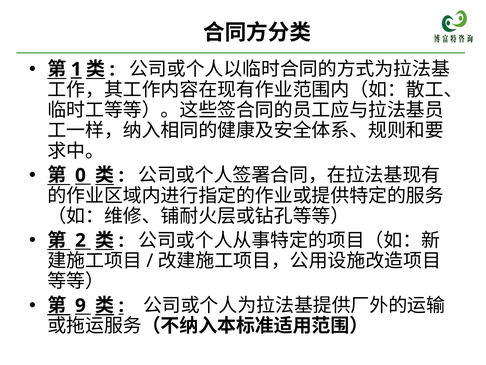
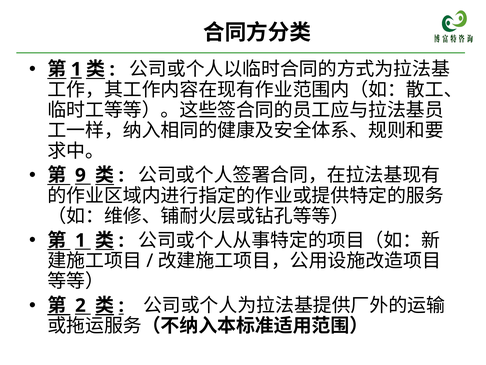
0: 0 -> 9 (80, 175)
2: 2 -> 1 (80, 240)
9: 9 -> 2 (80, 305)
